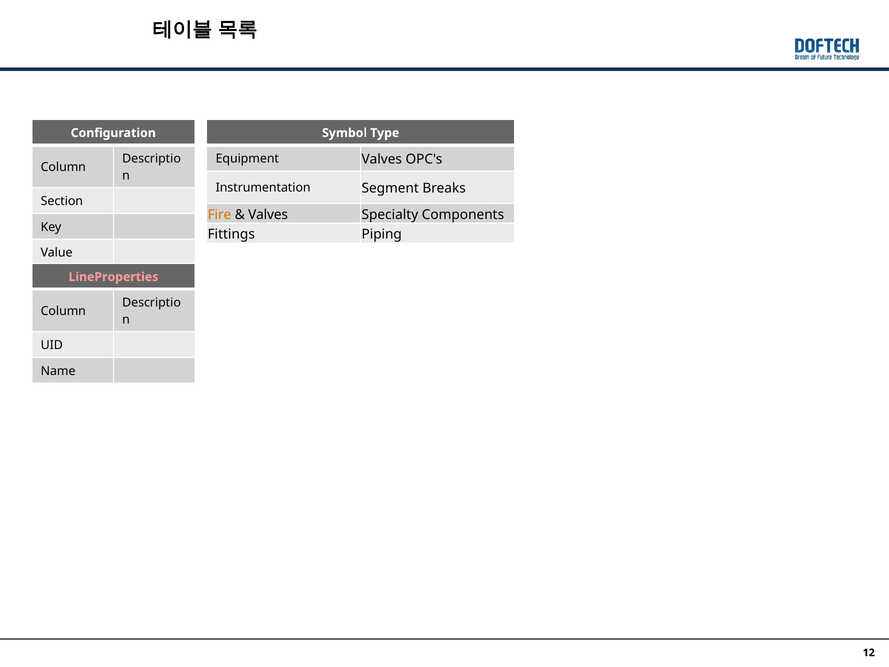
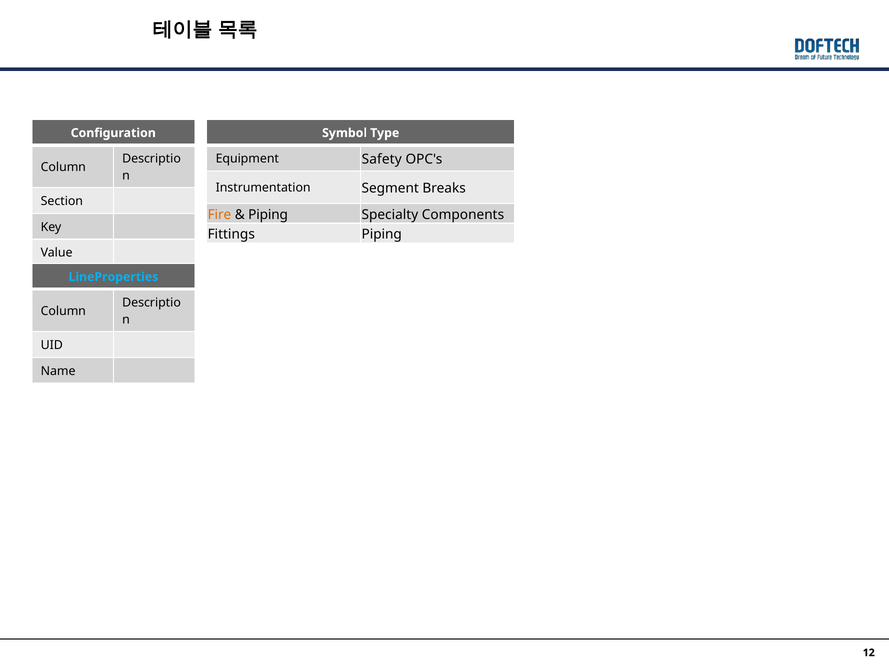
Equipment Valves: Valves -> Safety (382, 159)
Valves: Valves -> Piping (268, 214)
LineProperties colour: pink -> light blue (113, 277)
